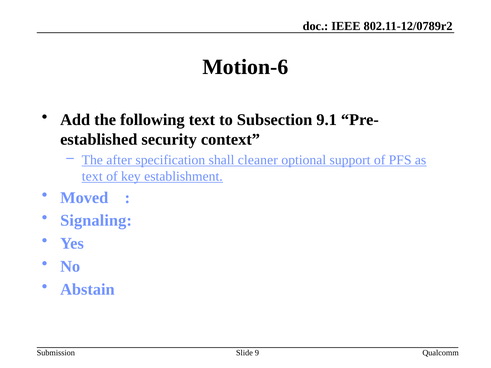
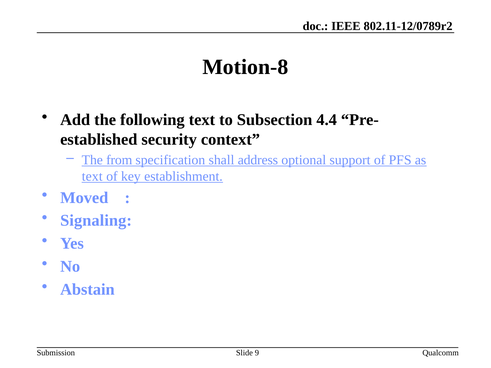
Motion-6: Motion-6 -> Motion-8 (245, 67)
9.1: 9.1 -> 4.4 (327, 120)
after: after -> from (119, 160)
cleaner: cleaner -> address (258, 160)
